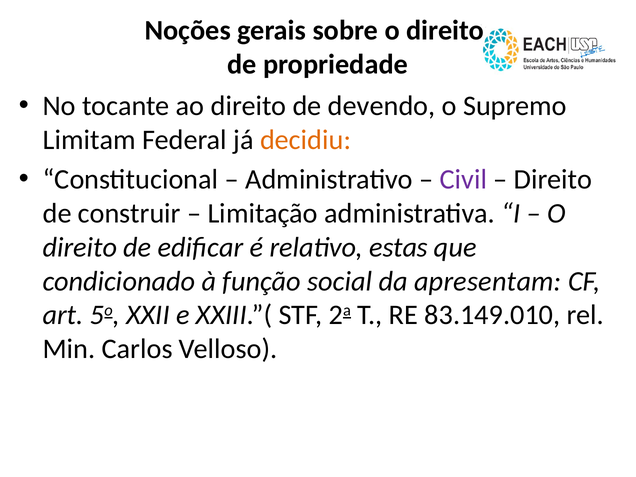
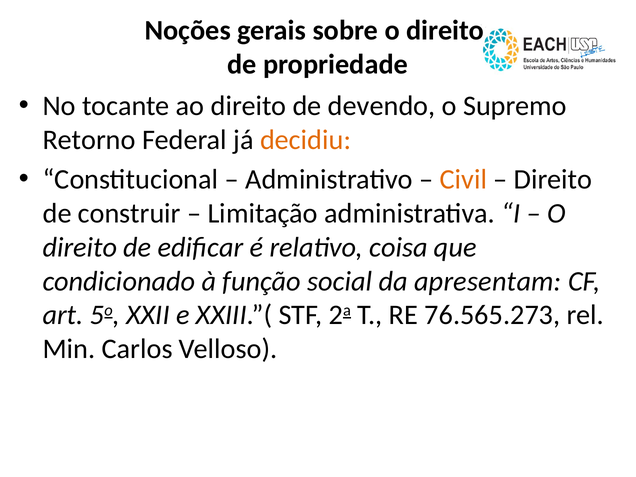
Limitam: Limitam -> Retorno (89, 140)
Civil colour: purple -> orange (463, 179)
estas: estas -> coisa (399, 247)
83.149.010: 83.149.010 -> 76.565.273 (492, 315)
